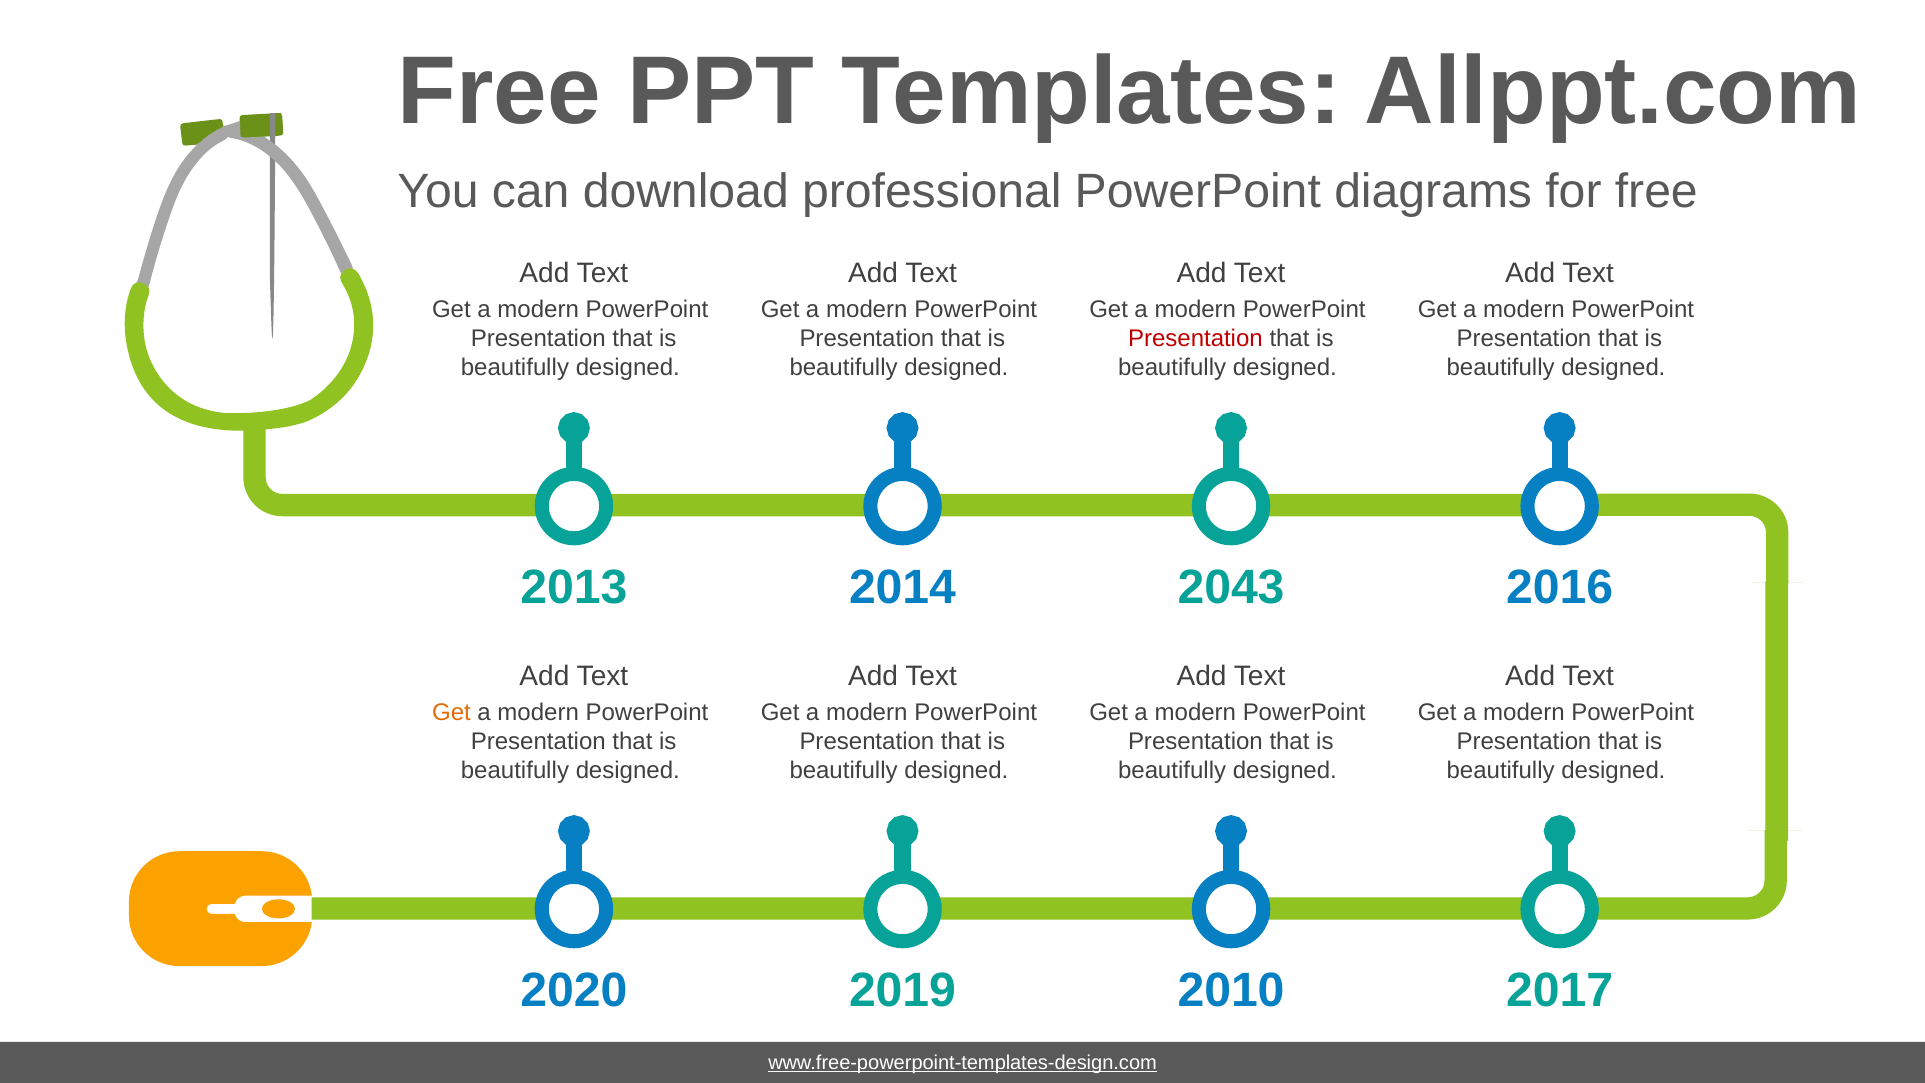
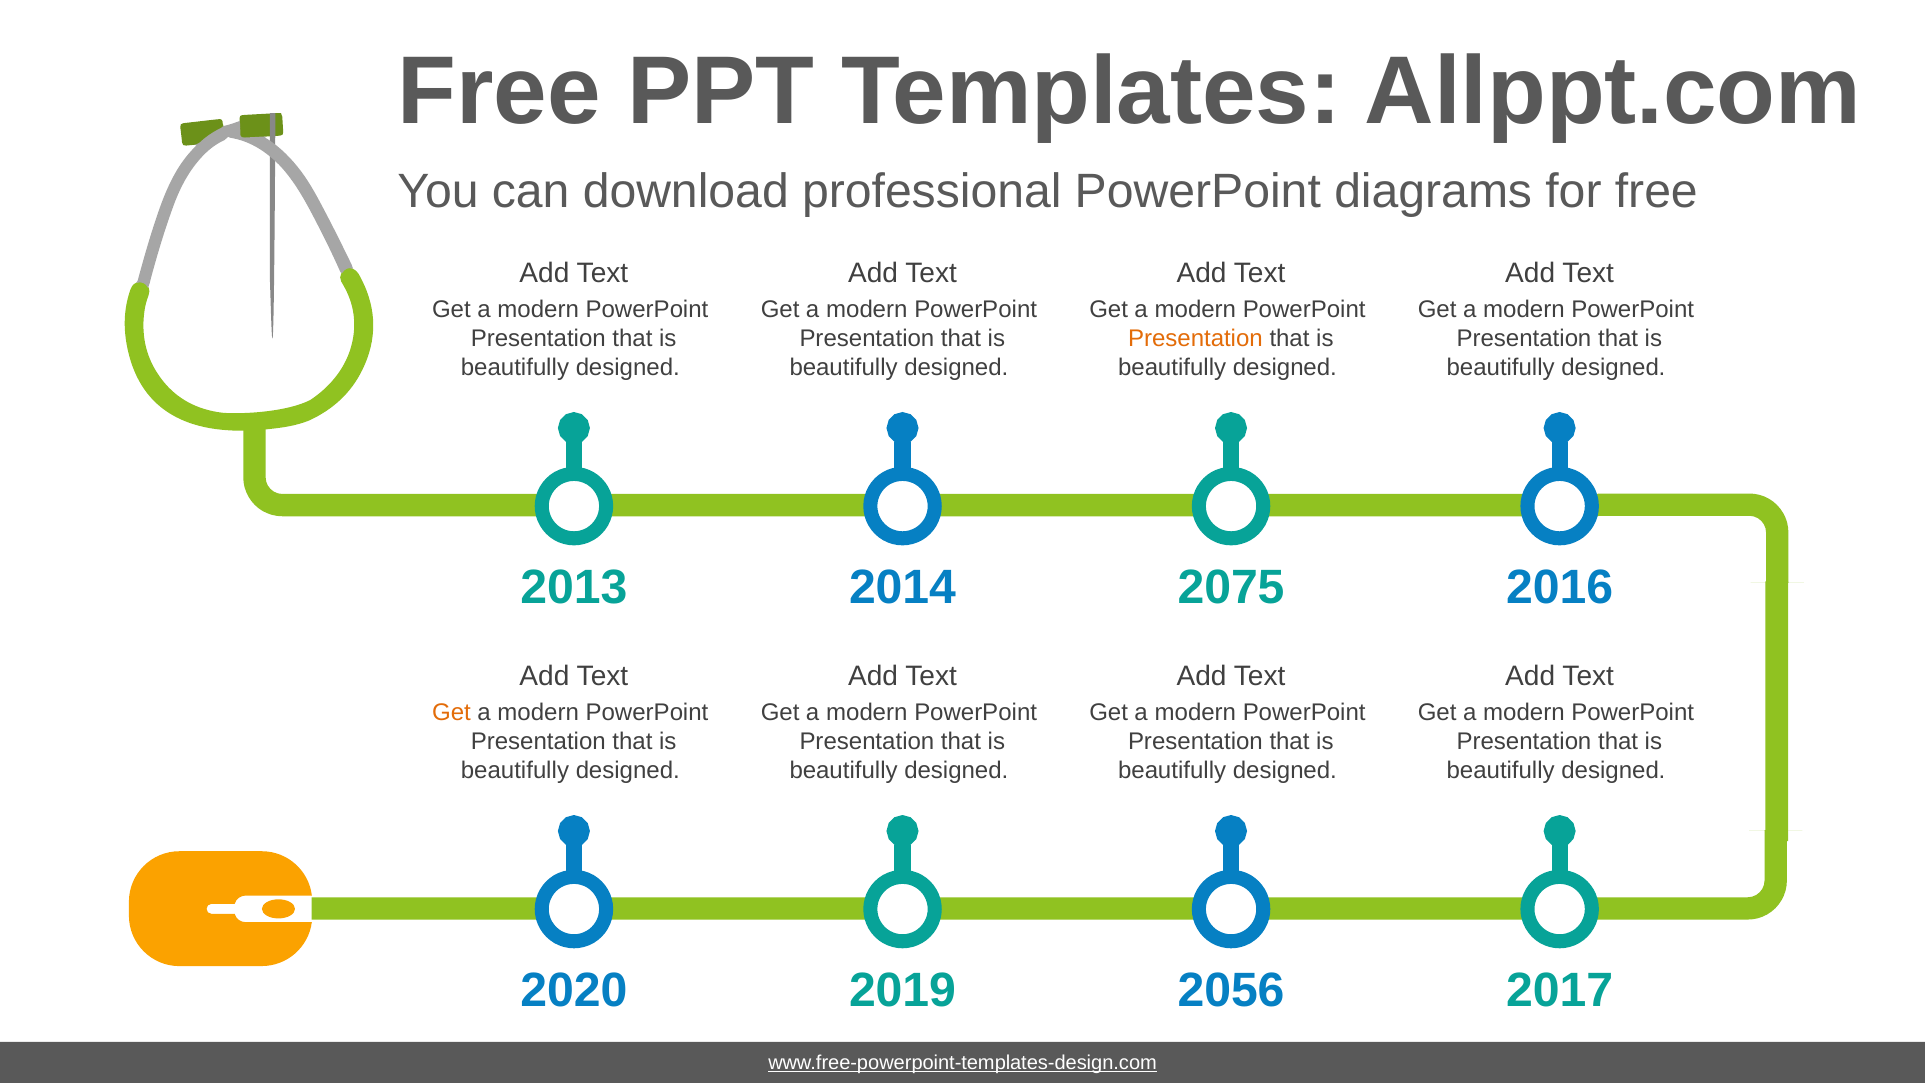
Presentation colour: red -> orange (1195, 338)
2043: 2043 -> 2075 (1231, 587)
2010: 2010 -> 2056 (1231, 990)
